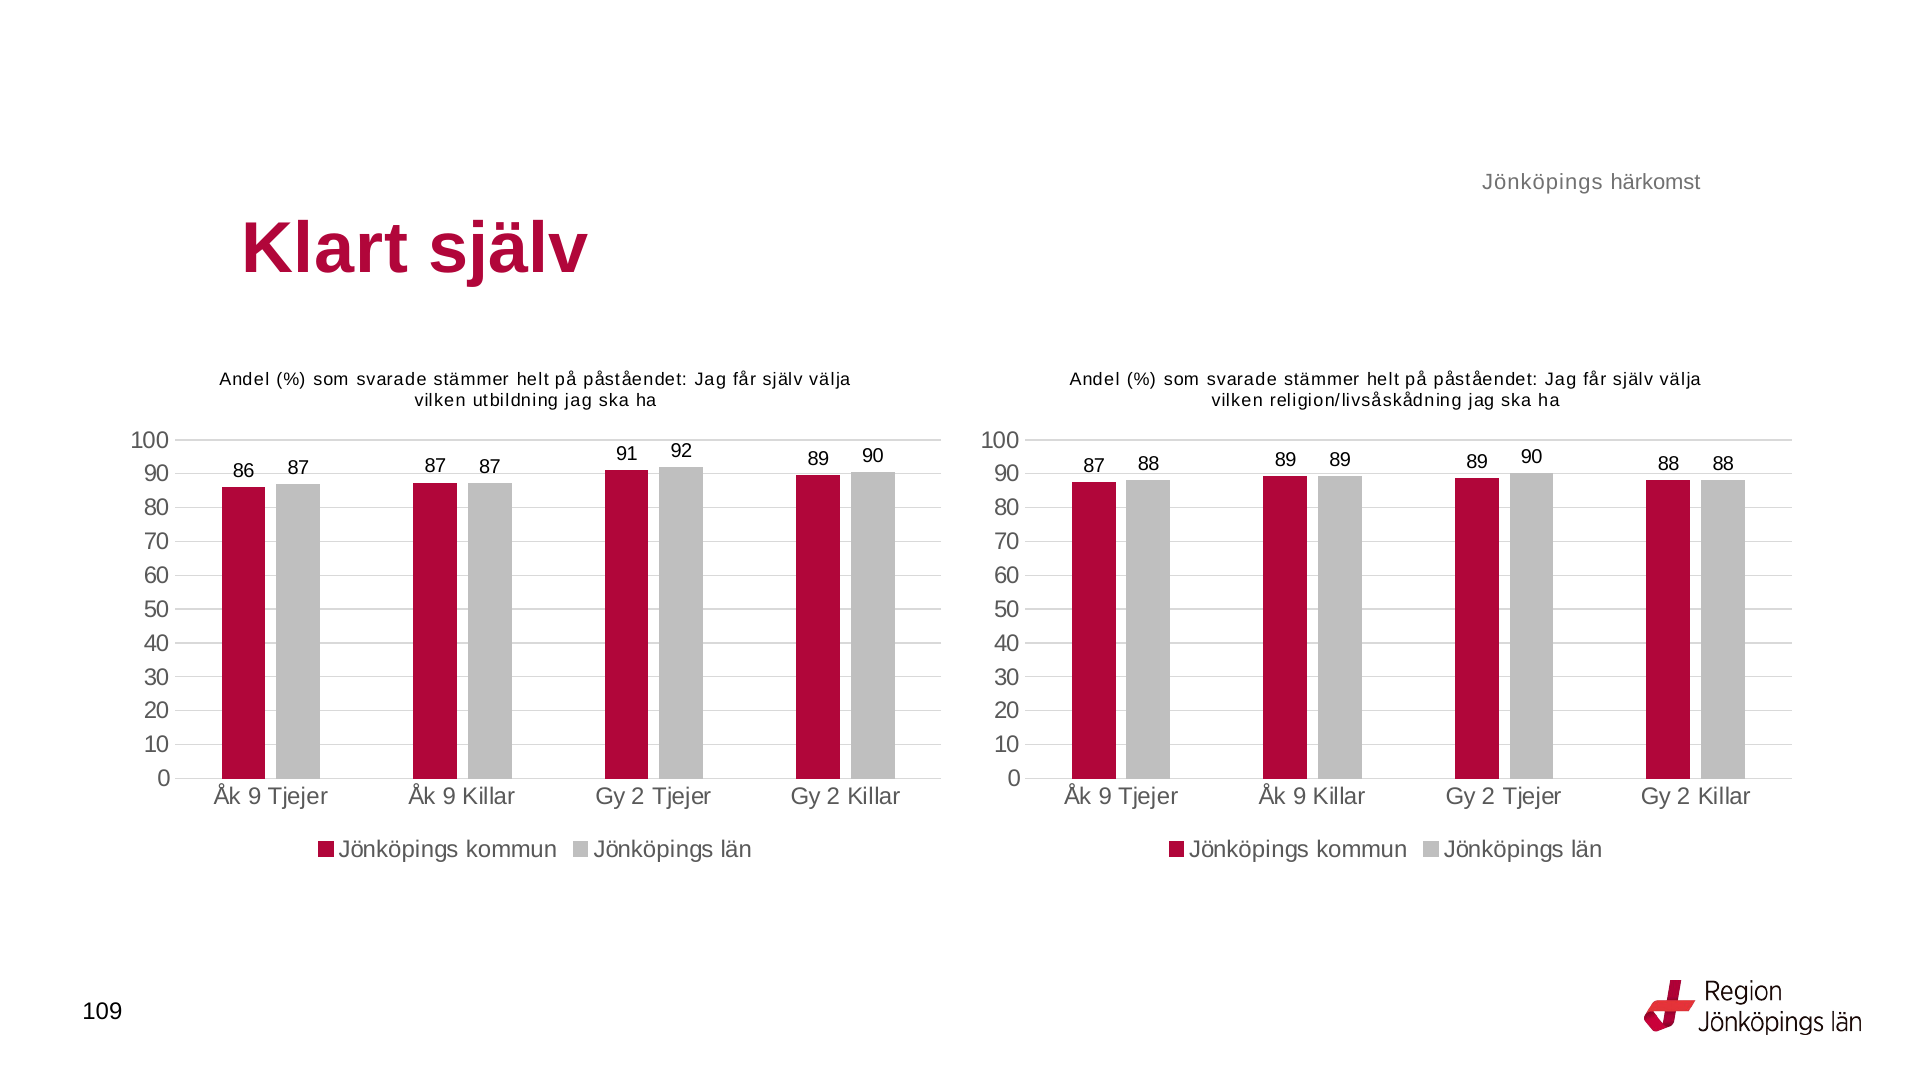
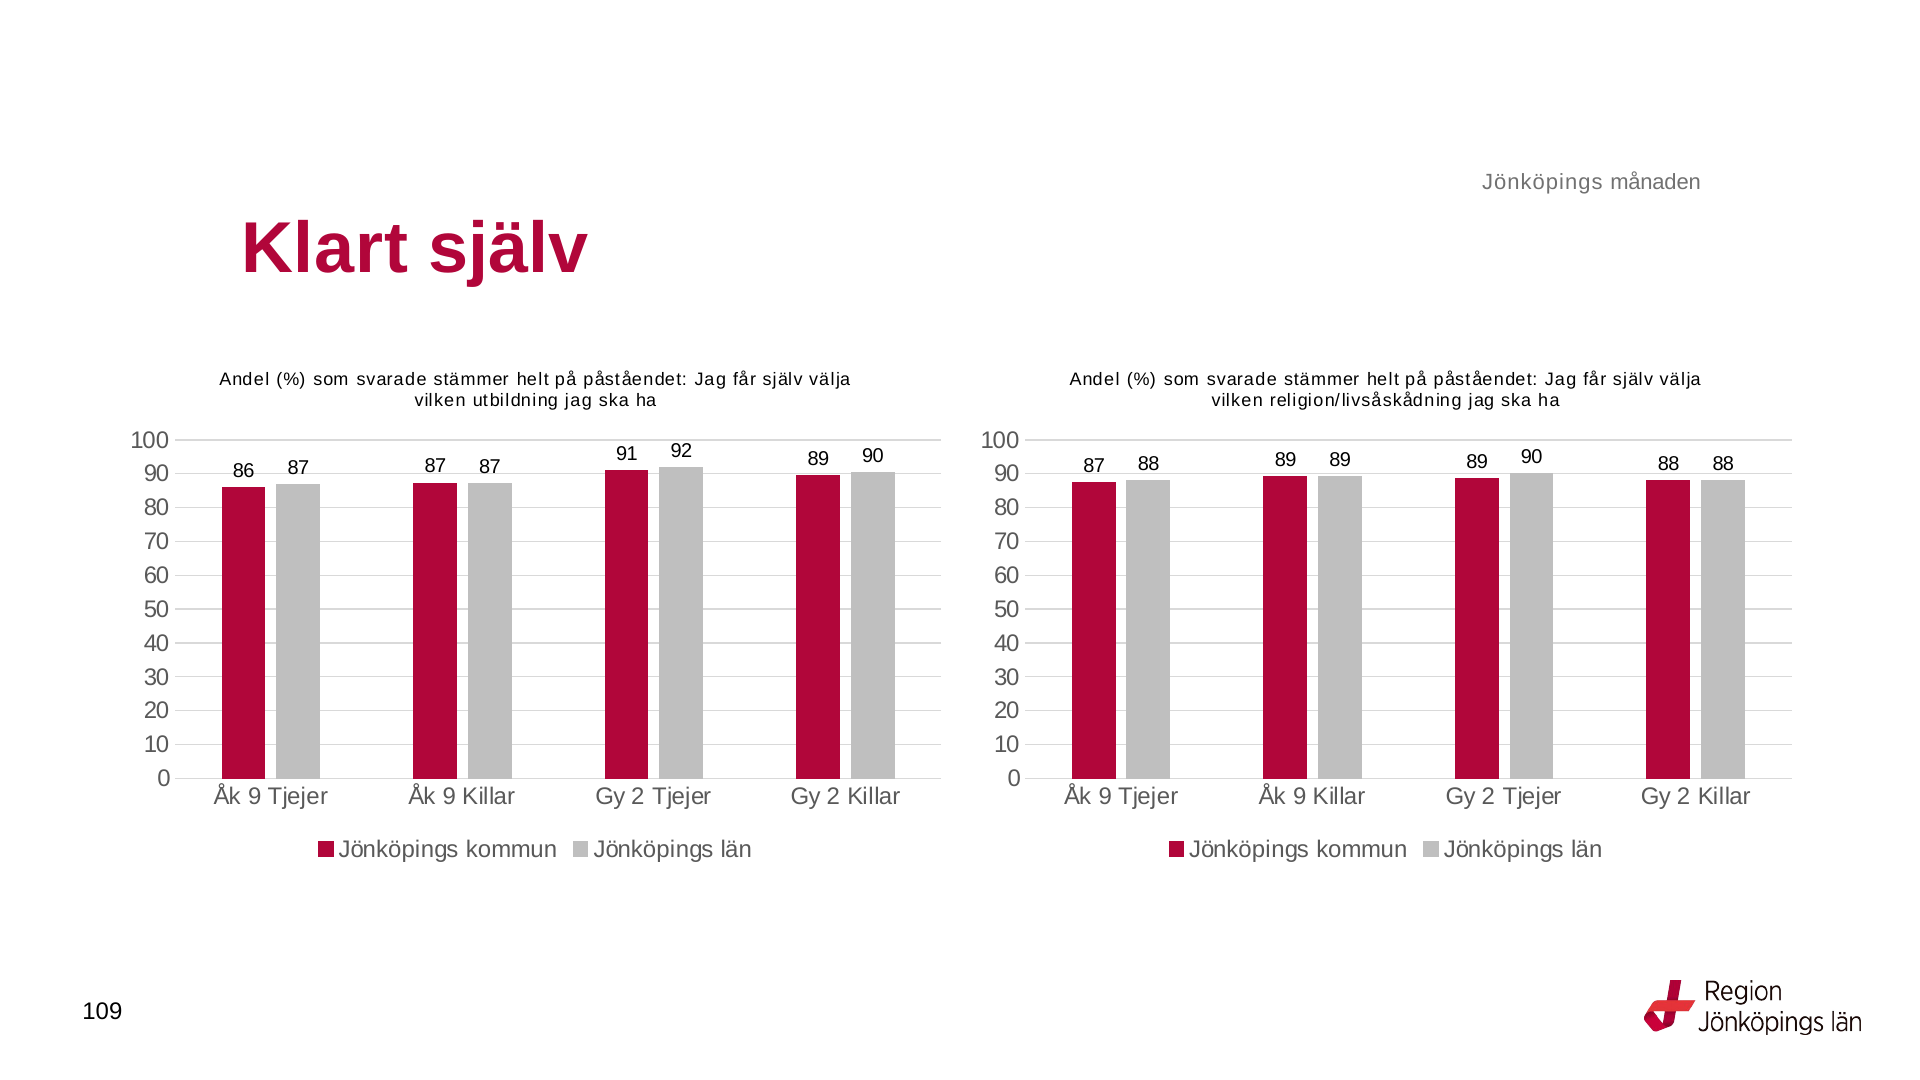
härkomst: härkomst -> månaden (1656, 182)
